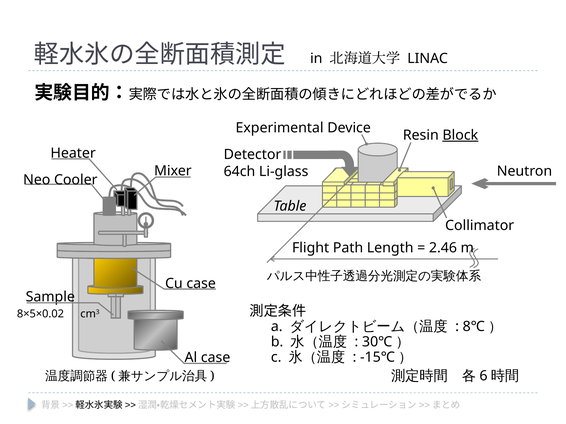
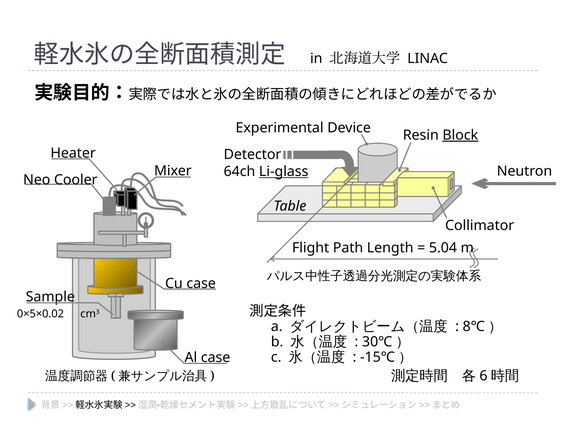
Li-glass underline: none -> present (284, 172)
2.46: 2.46 -> 5.04 (443, 248)
8×5×0.02: 8×5×0.02 -> 0×5×0.02 (40, 314)
